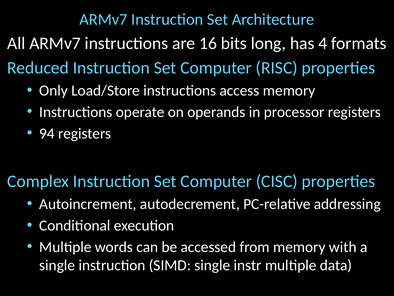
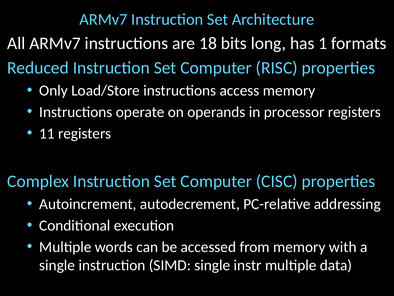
16: 16 -> 18 (208, 43)
4: 4 -> 1 (323, 43)
94: 94 -> 11 (47, 133)
